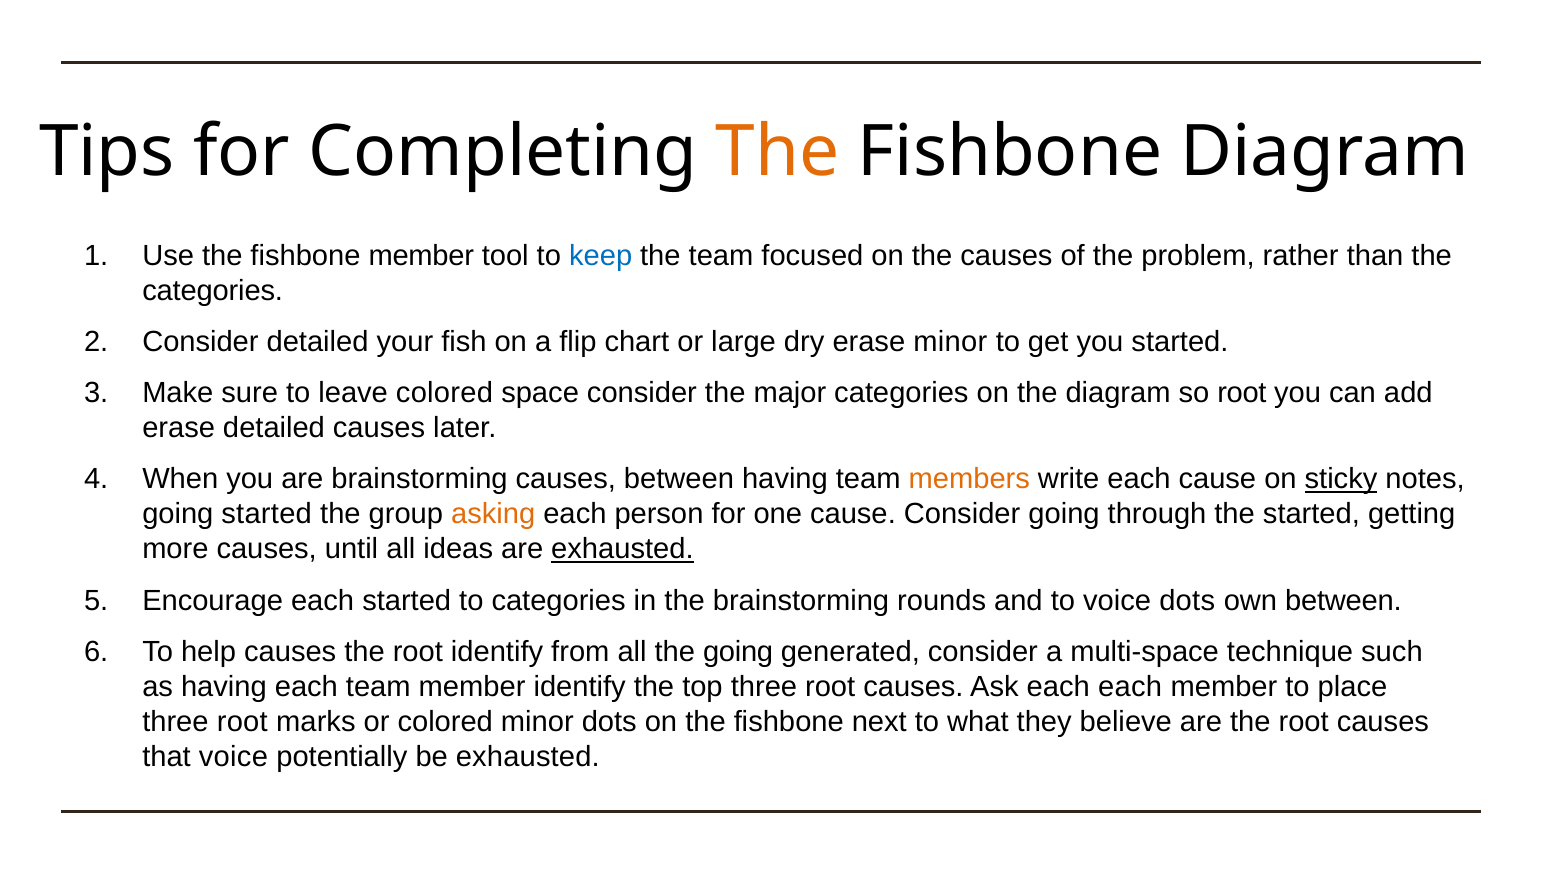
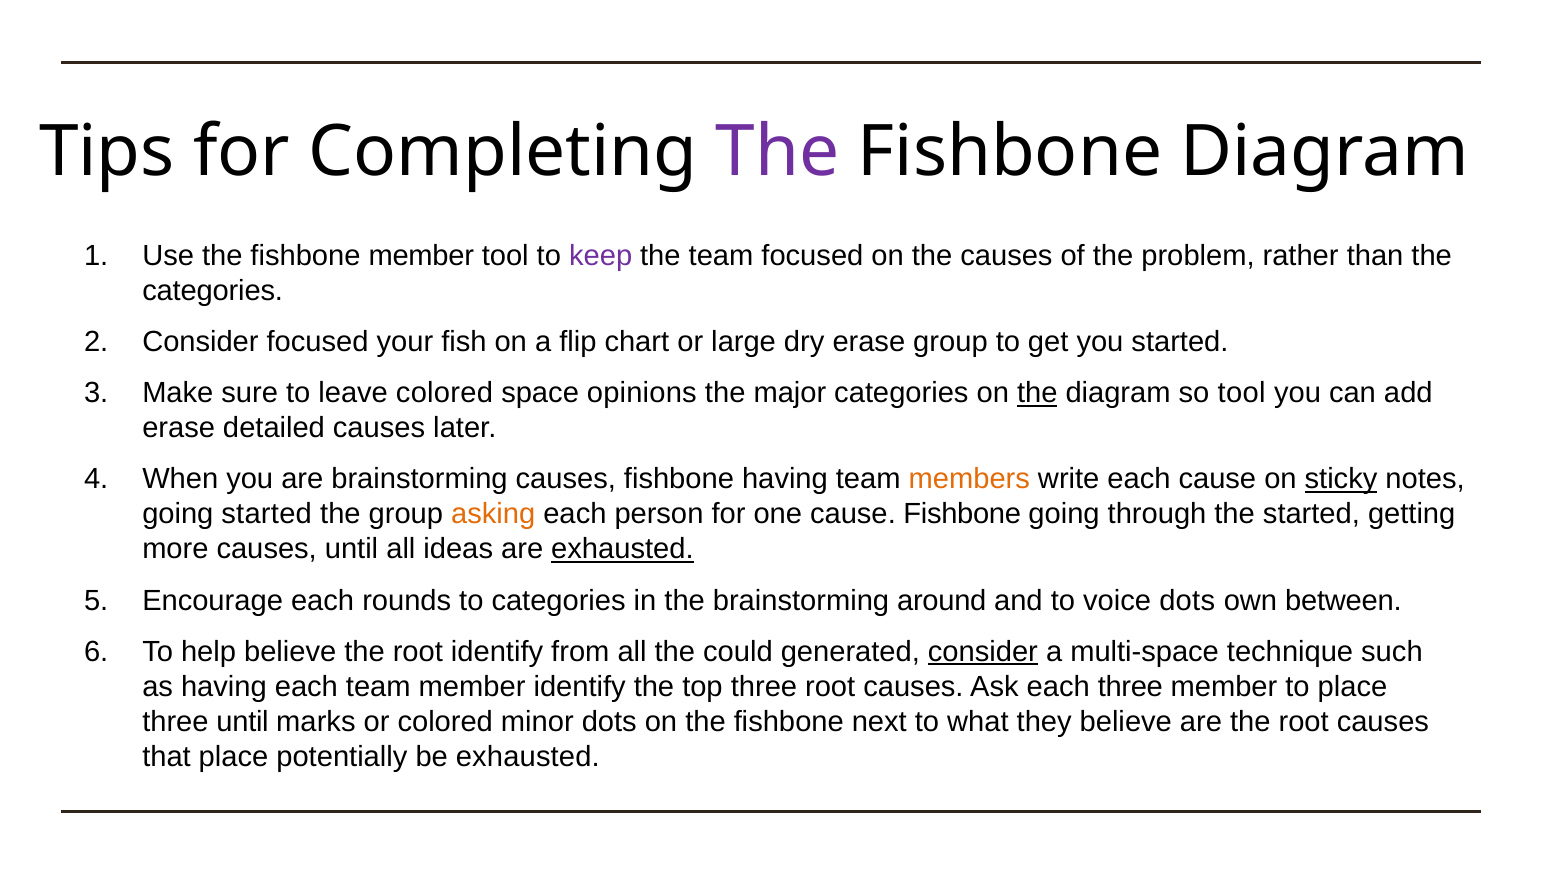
The colour: orange -> purple (778, 152)
keep colour: blue -> purple (601, 256)
Consider detailed: detailed -> focused (318, 342)
erase minor: minor -> group (950, 342)
space consider: consider -> opinions (642, 393)
the underline: none -> present (1037, 393)
so root: root -> tool (1242, 393)
causes between: between -> fishbone (679, 479)
cause Consider: Consider -> Fishbone (962, 514)
each started: started -> rounds (407, 600)
rounds: rounds -> around (942, 600)
help causes: causes -> believe (290, 651)
the going: going -> could (738, 651)
consider underline: none -> present (983, 651)
each each: each -> three (1130, 686)
root: root -> until (243, 721)
that voice: voice -> place (234, 756)
